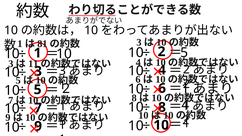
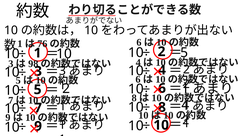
81: 81 -> 76 (42, 44)
3: 3 -> 6 (139, 42)
11: 11 -> 98 (33, 64)
